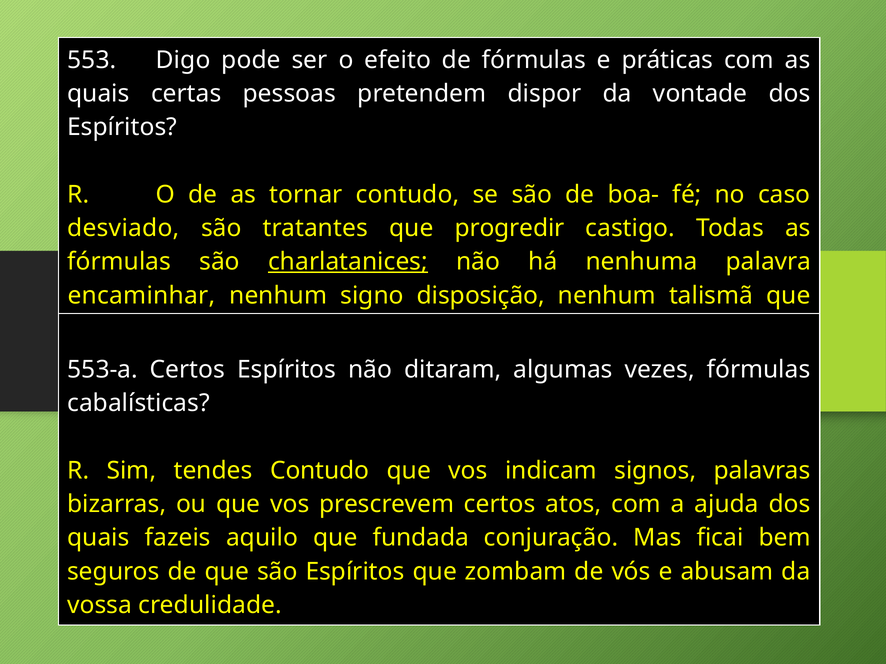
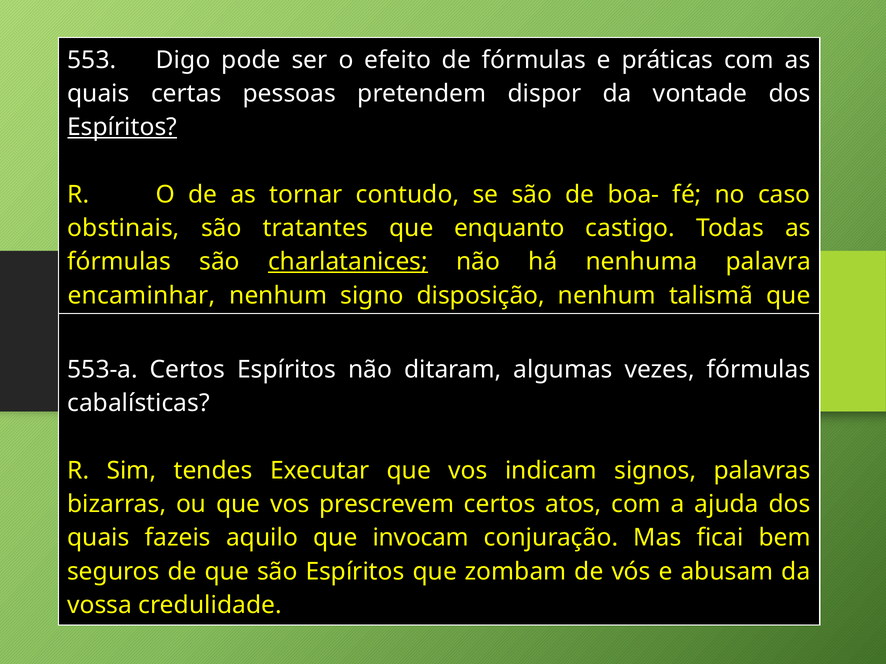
Espíritos underline: none -> present (122, 127)
desviado: desviado -> obstinais (123, 228)
progredir: progredir -> enquanto (510, 228)
tendes Contudo: Contudo -> Executar (320, 471)
fundada: fundada -> invocam (421, 538)
